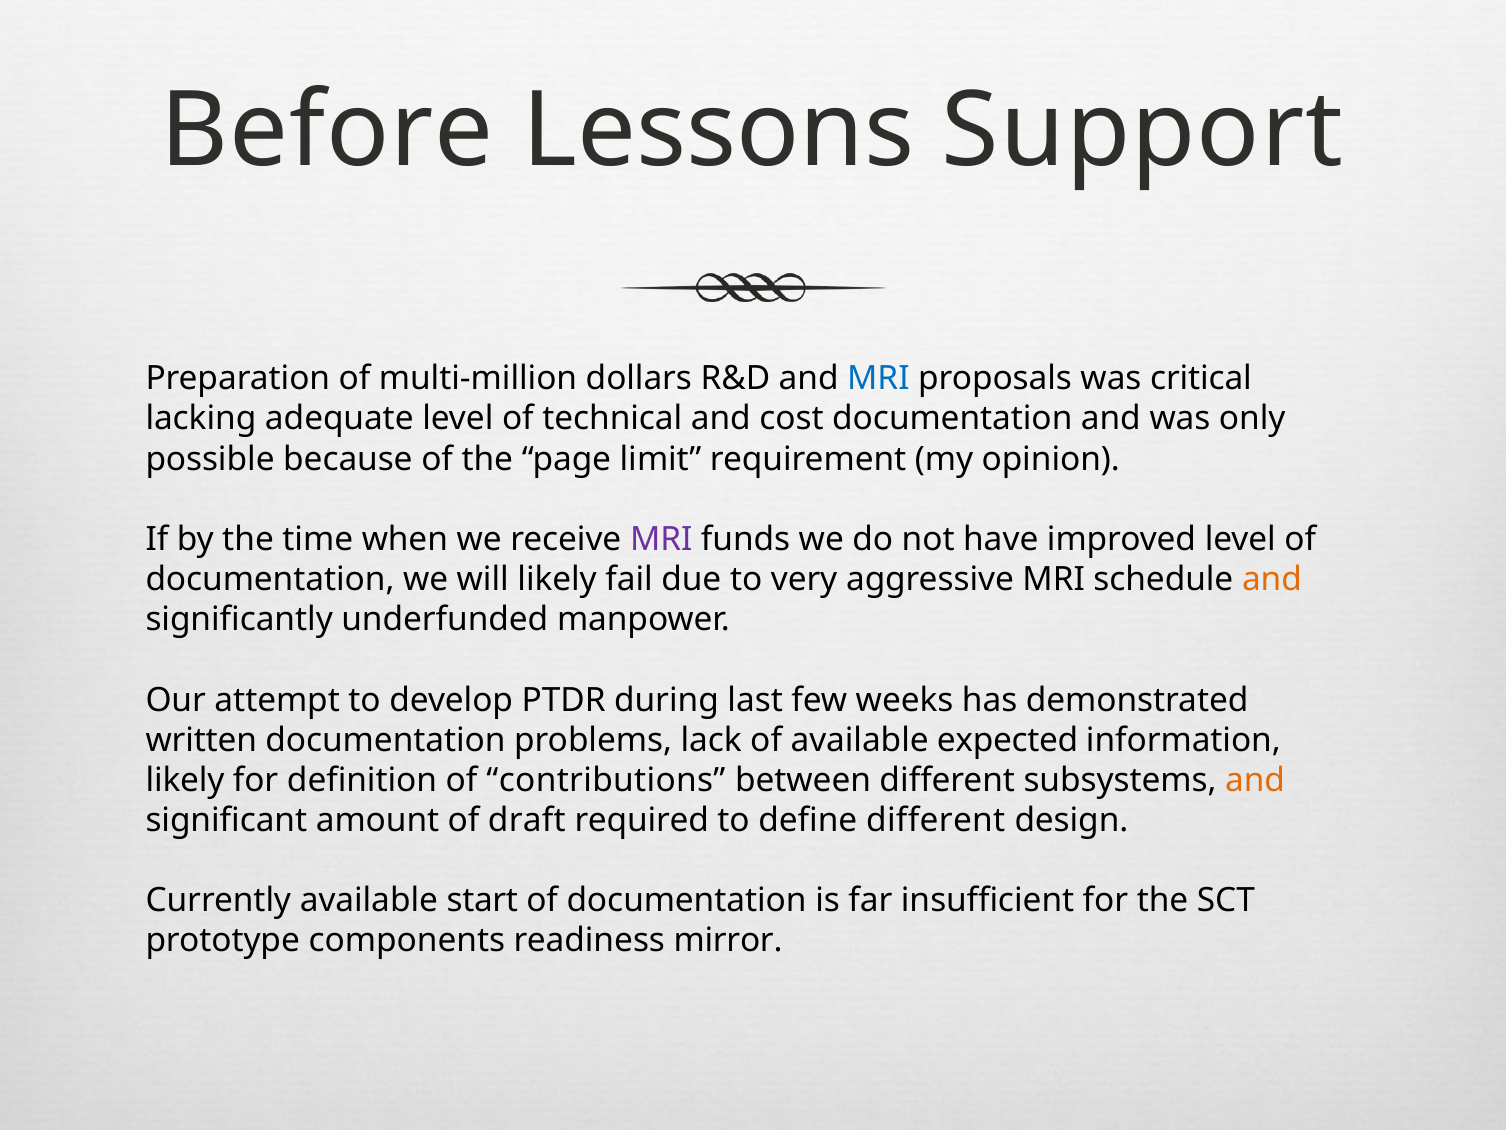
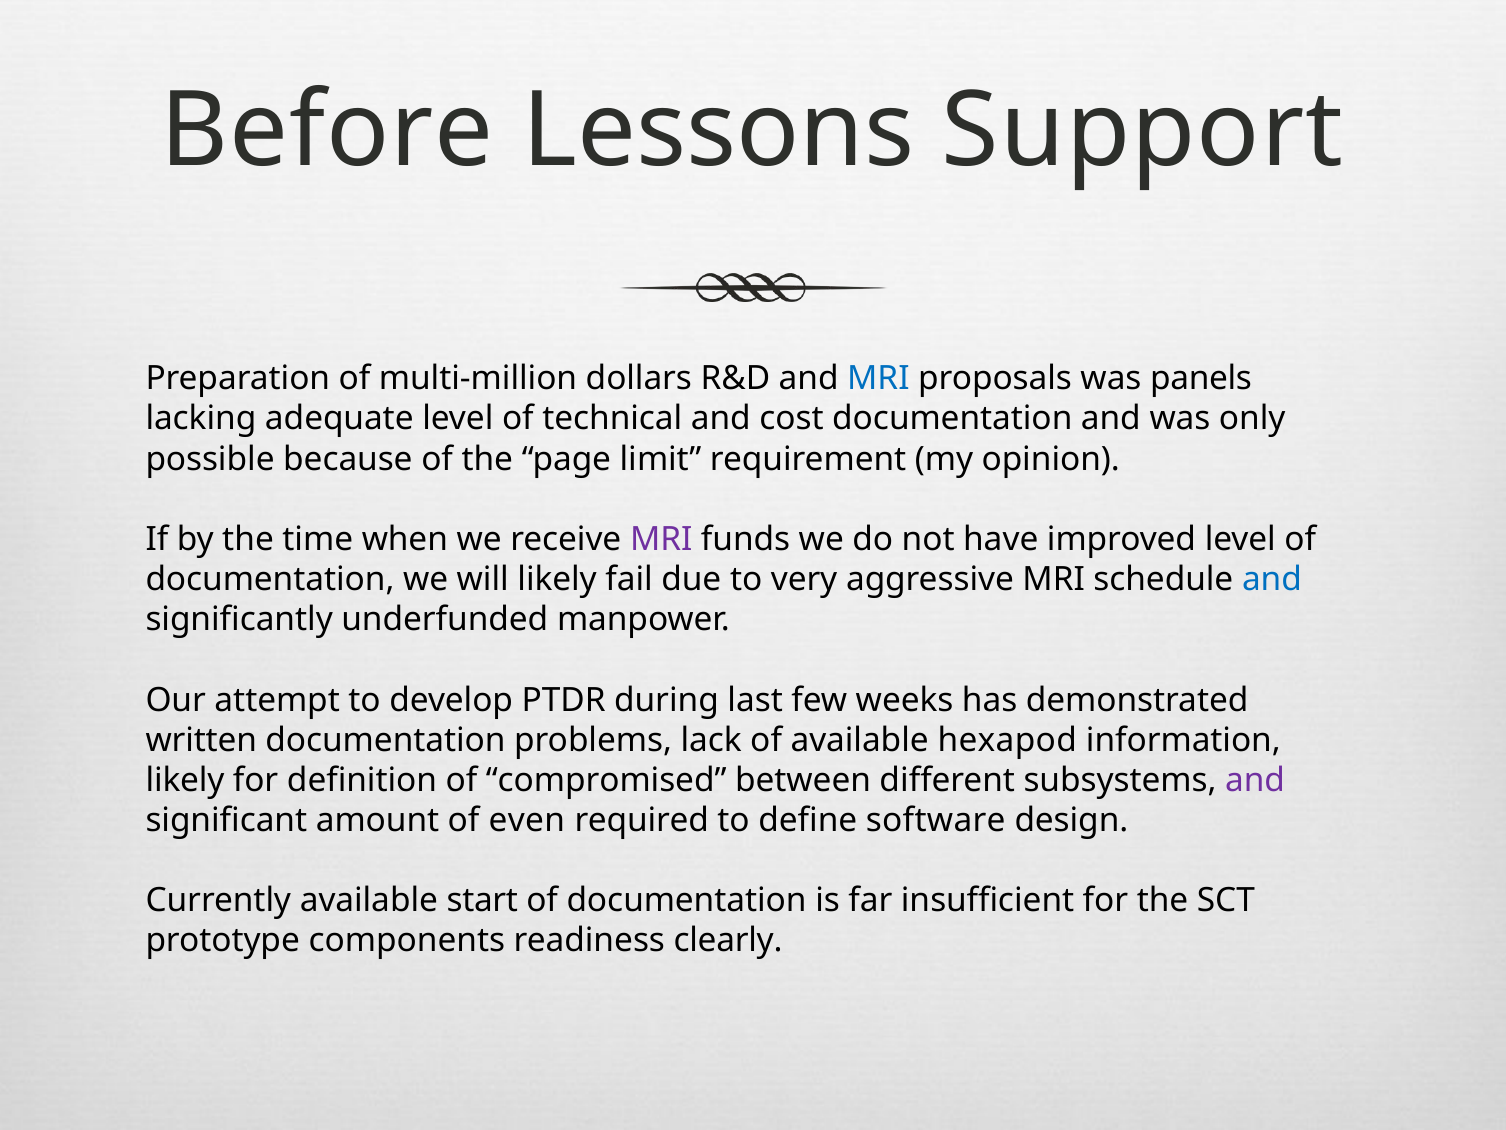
critical: critical -> panels (1201, 379)
and colour: orange -> blue (1272, 579)
expected: expected -> hexapod (1007, 740)
contributions: contributions -> compromised (606, 780)
and colour: orange -> purple (1255, 780)
draft: draft -> even (527, 820)
define different: different -> software (936, 820)
mirror: mirror -> clearly (728, 941)
